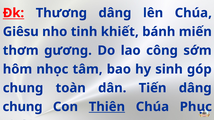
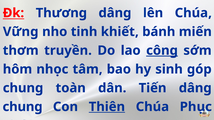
Giêsu: Giêsu -> Vững (21, 32)
gương: gương -> truyền (68, 51)
công underline: none -> present (162, 51)
